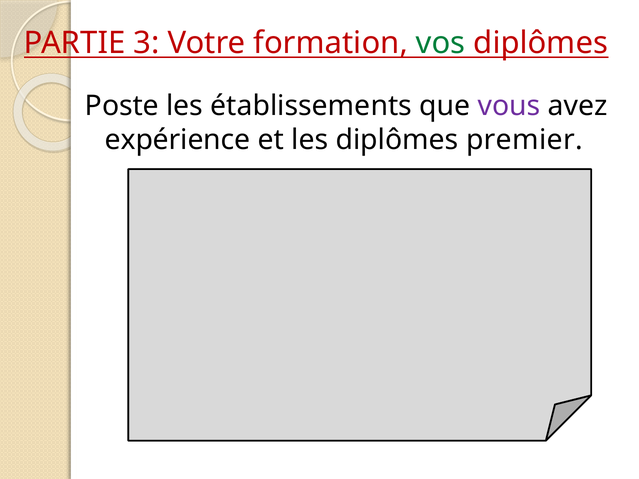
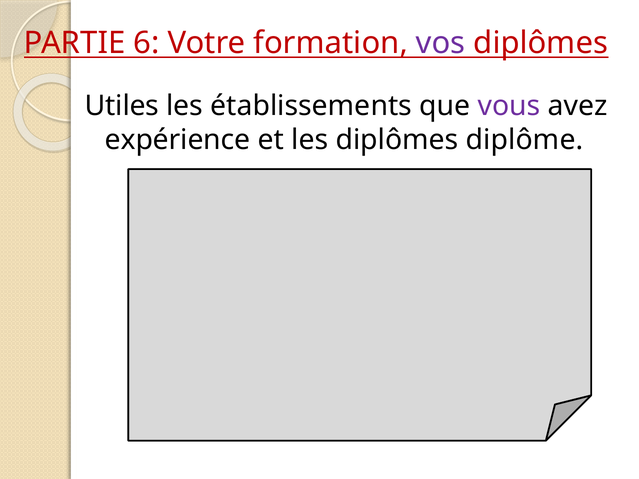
3: 3 -> 6 (146, 43)
vos colour: green -> purple (441, 43)
Poste: Poste -> Utiles (122, 106)
premier: premier -> diplôme (525, 140)
